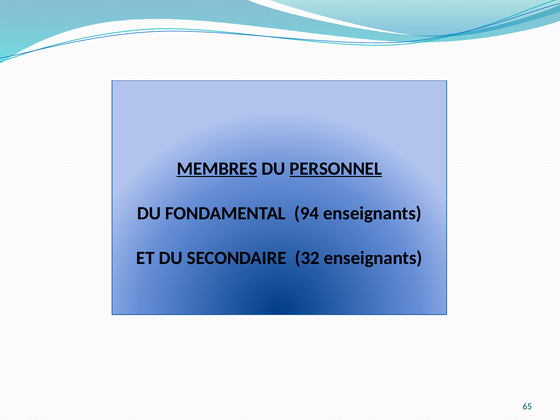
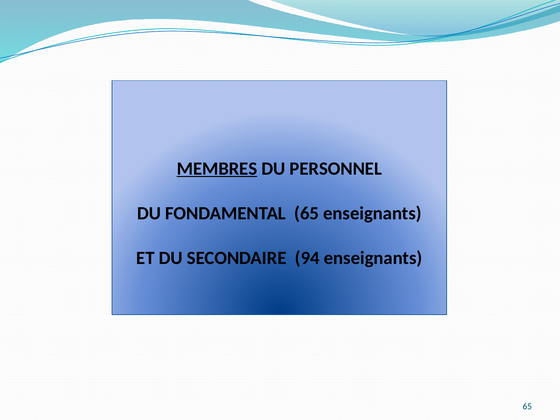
PERSONNEL underline: present -> none (336, 169)
FONDAMENTAL 94: 94 -> 65 (307, 213)
32: 32 -> 94 (307, 258)
